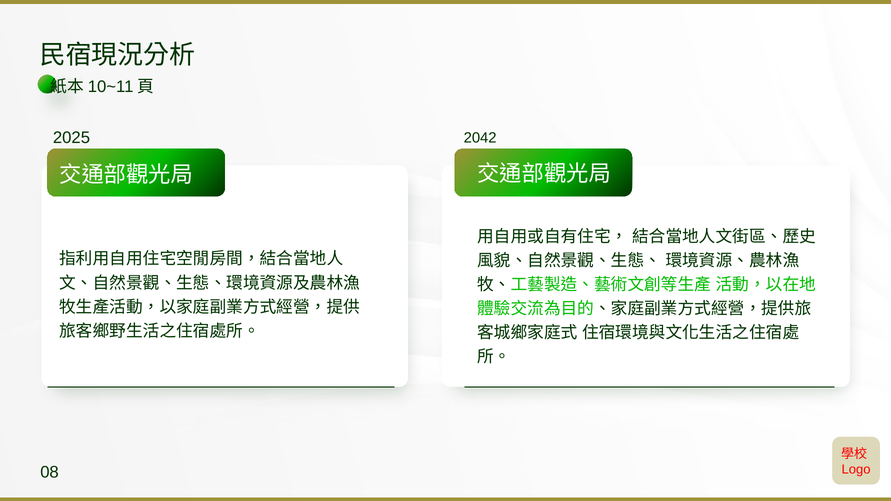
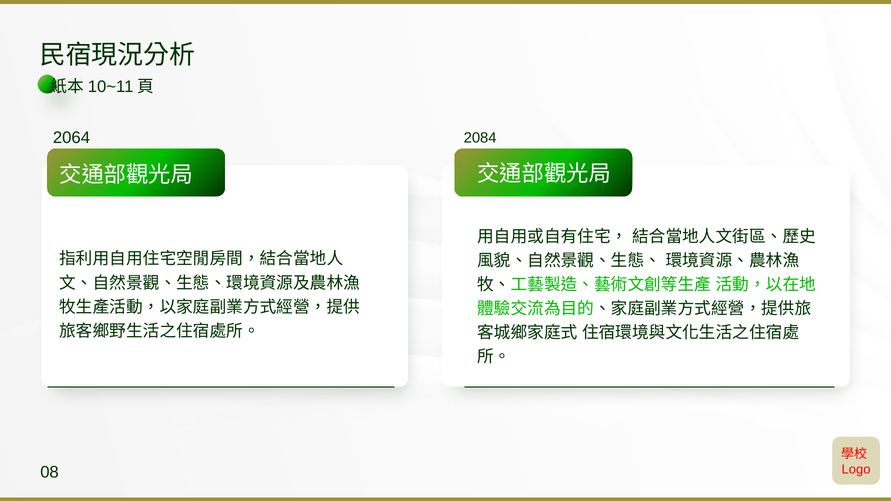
2025: 2025 -> 2064 (71, 138)
2042: 2042 -> 2084 (480, 138)
